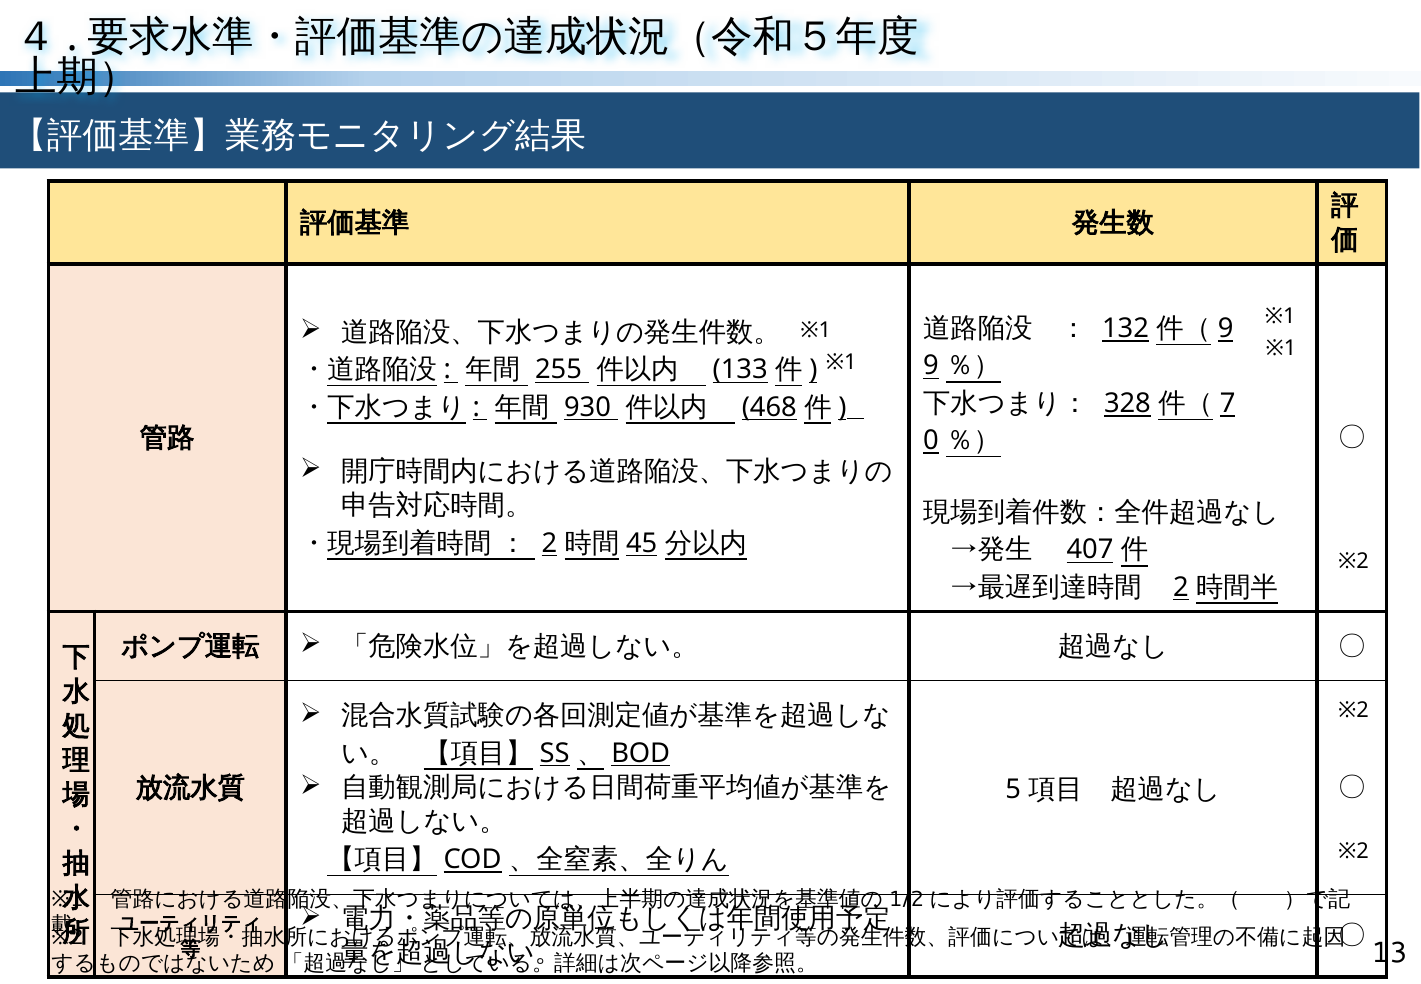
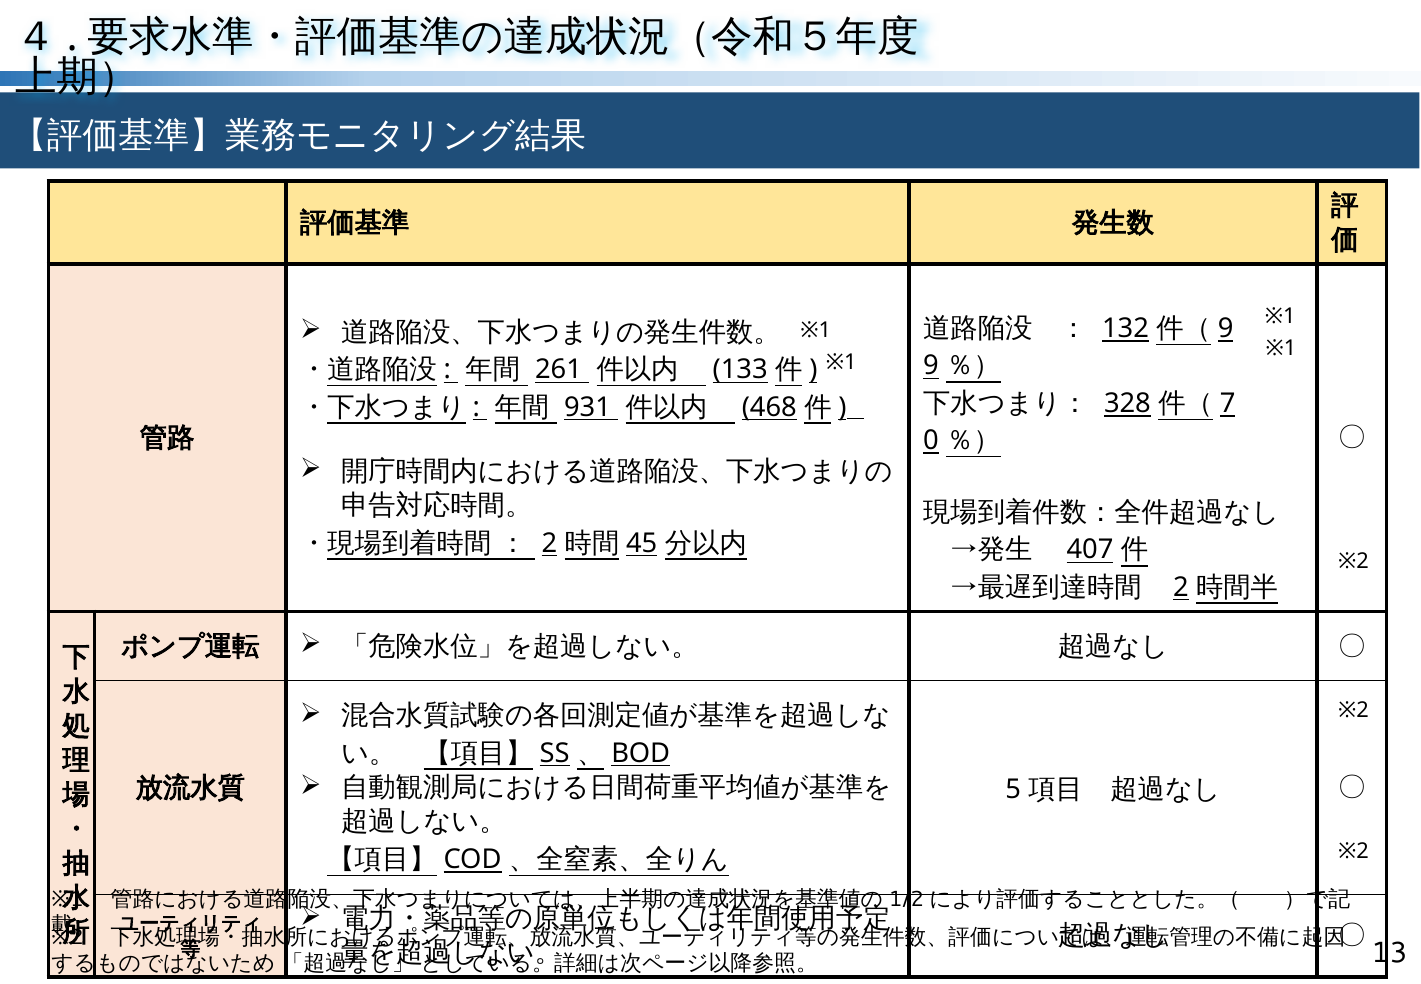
255: 255 -> 261 (558, 370)
930: 930 -> 931 (588, 407)
